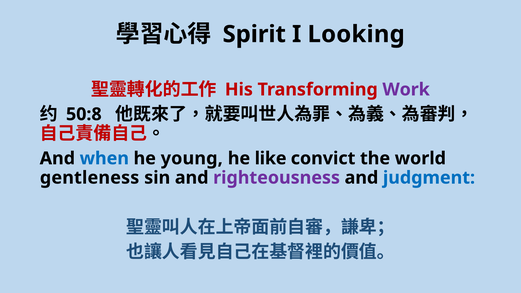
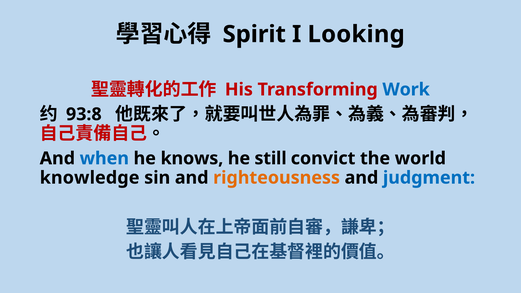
Work colour: purple -> blue (406, 90)
50:8: 50:8 -> 93:8 (84, 114)
young: young -> knows (192, 158)
like: like -> still (271, 158)
gentleness: gentleness -> knowledge (90, 178)
righteousness colour: purple -> orange (277, 178)
